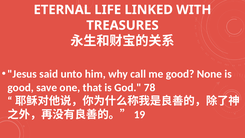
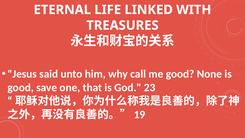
78: 78 -> 23 (150, 87)
